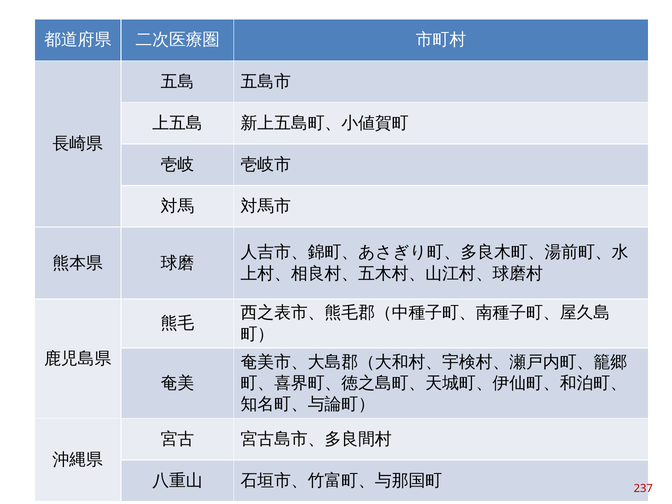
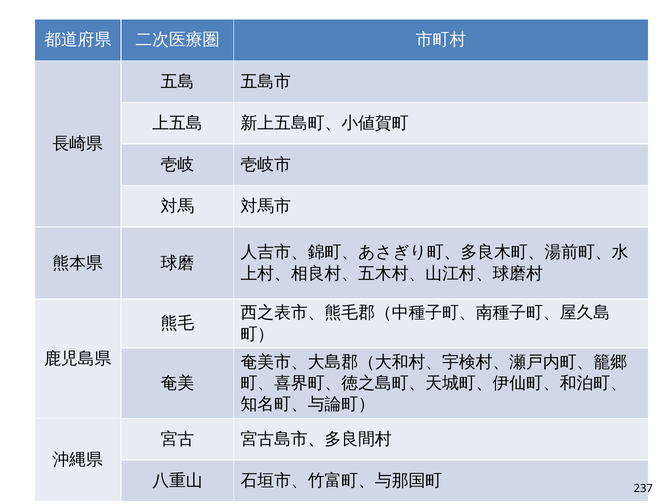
237 colour: red -> black (643, 489)
